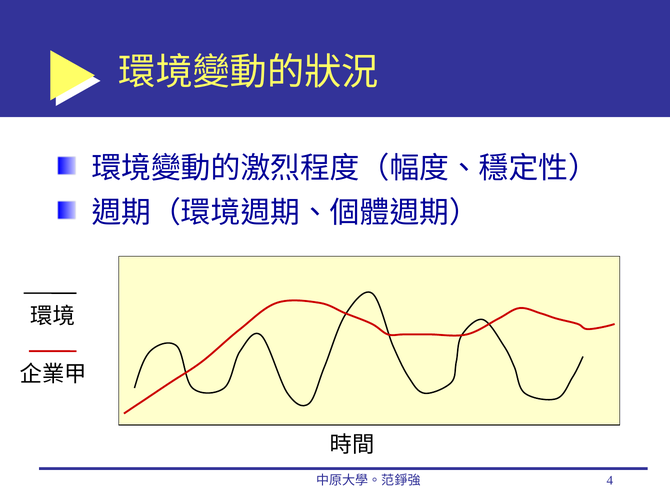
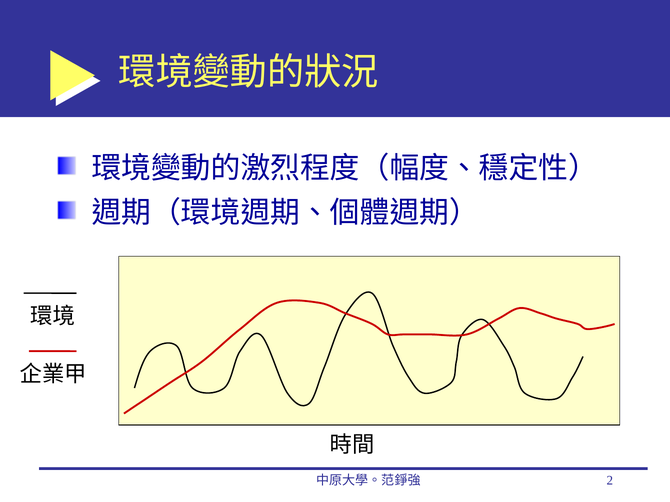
4: 4 -> 2 (610, 481)
